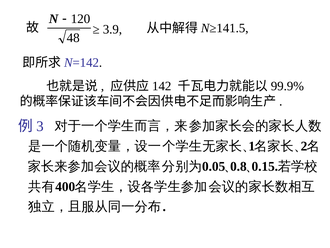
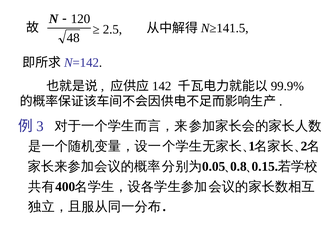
3.9: 3.9 -> 2.5 (112, 29)
